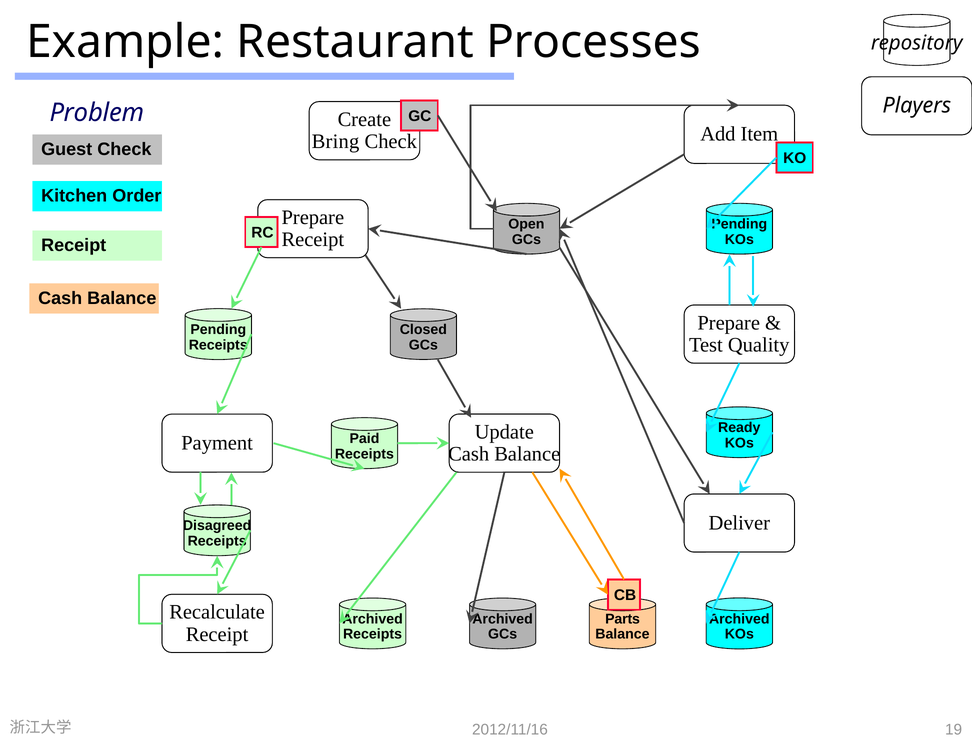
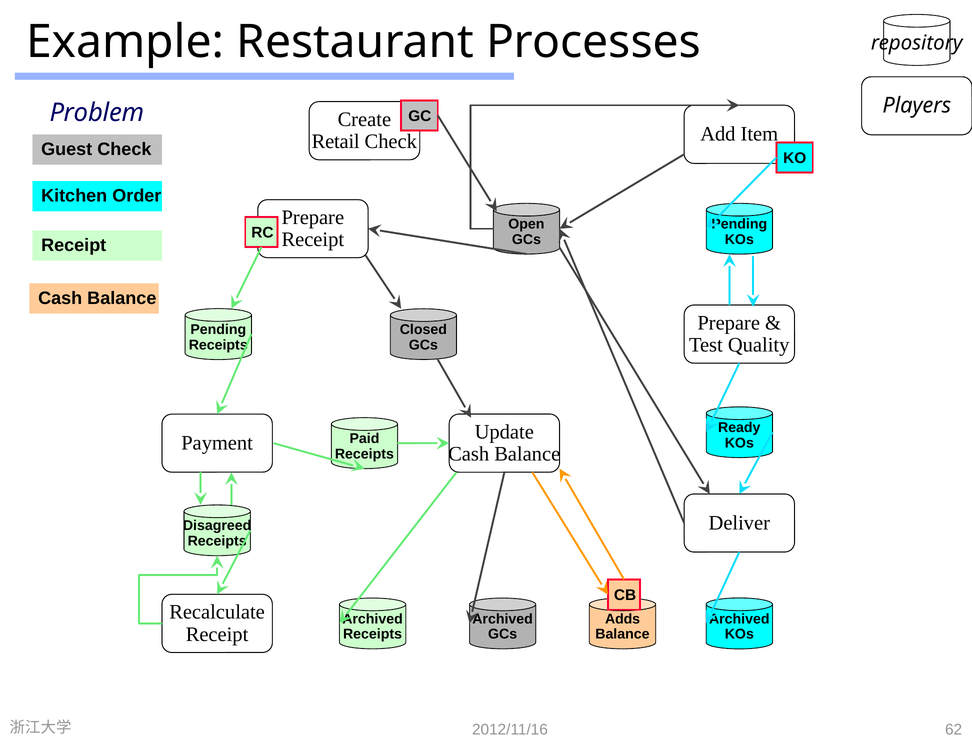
Bring: Bring -> Retail (336, 142)
Parts: Parts -> Adds (623, 619)
19: 19 -> 62 (954, 729)
